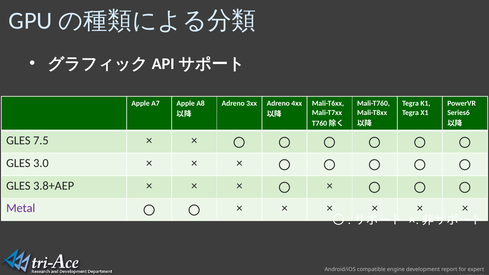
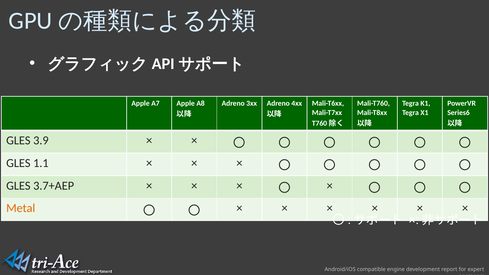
7.5: 7.5 -> 3.9 (41, 141)
3.0: 3.0 -> 1.1 (41, 163)
3.8+AEP: 3.8+AEP -> 3.7+AEP (54, 186)
Metal colour: purple -> orange (21, 208)
